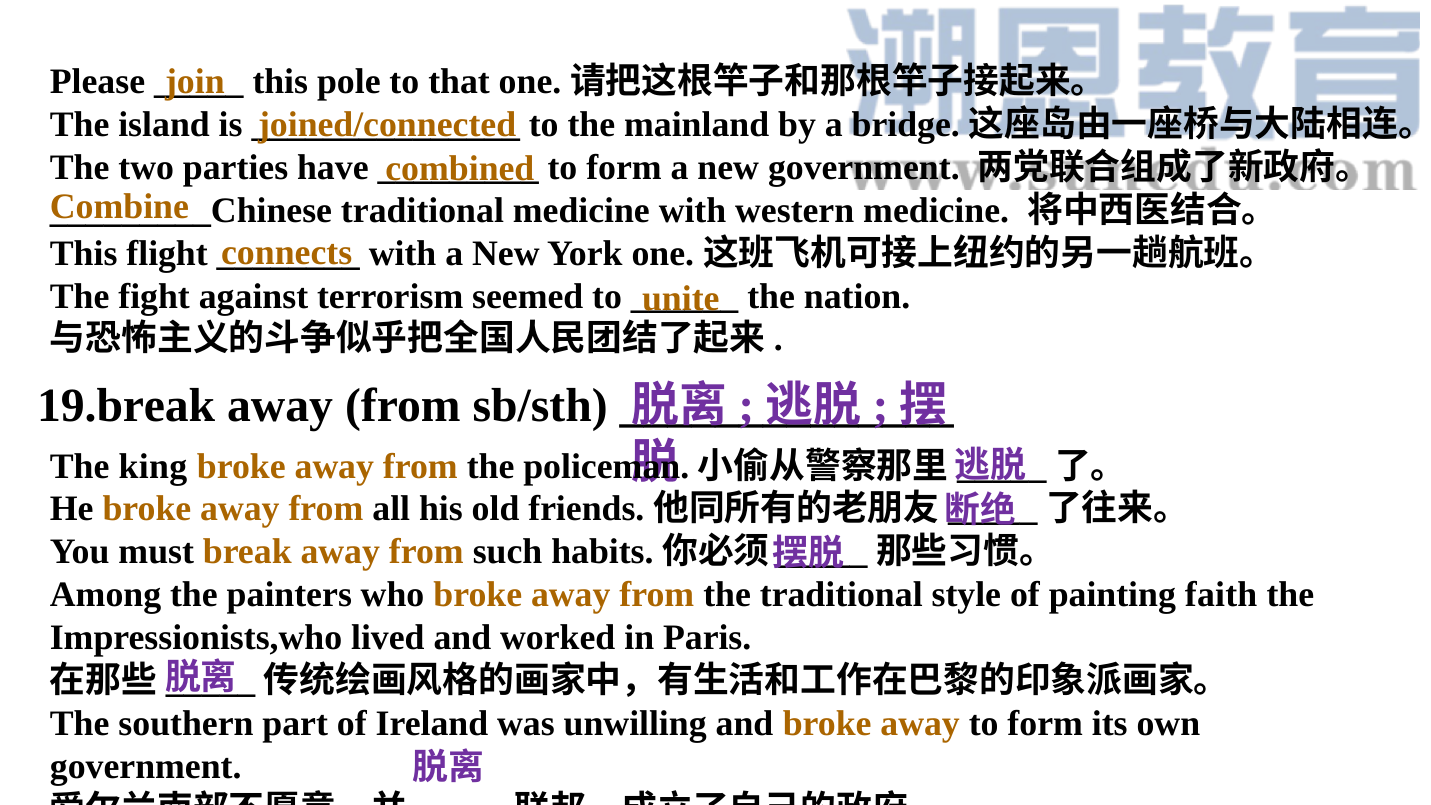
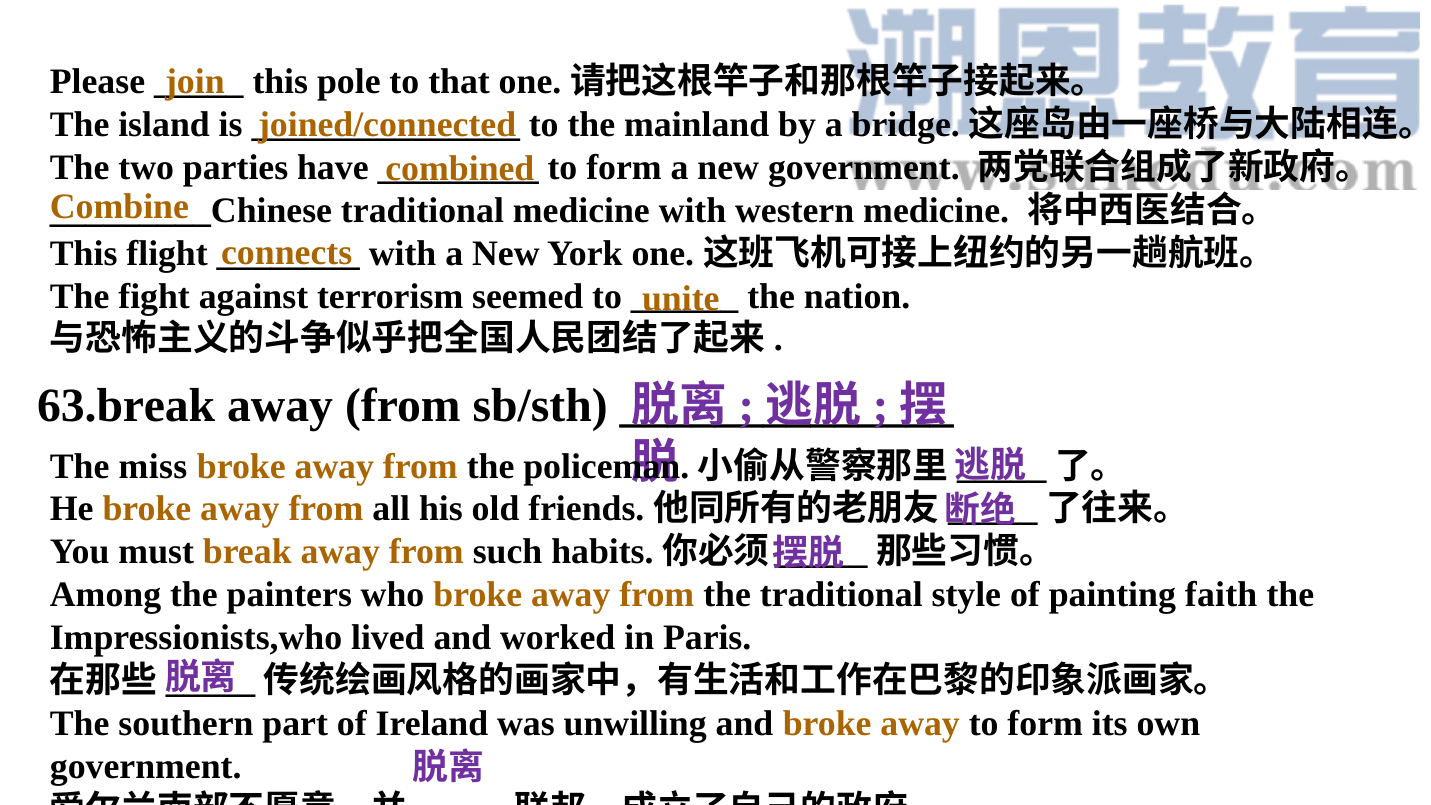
19.break: 19.break -> 63.break (126, 406)
king: king -> miss (153, 466)
